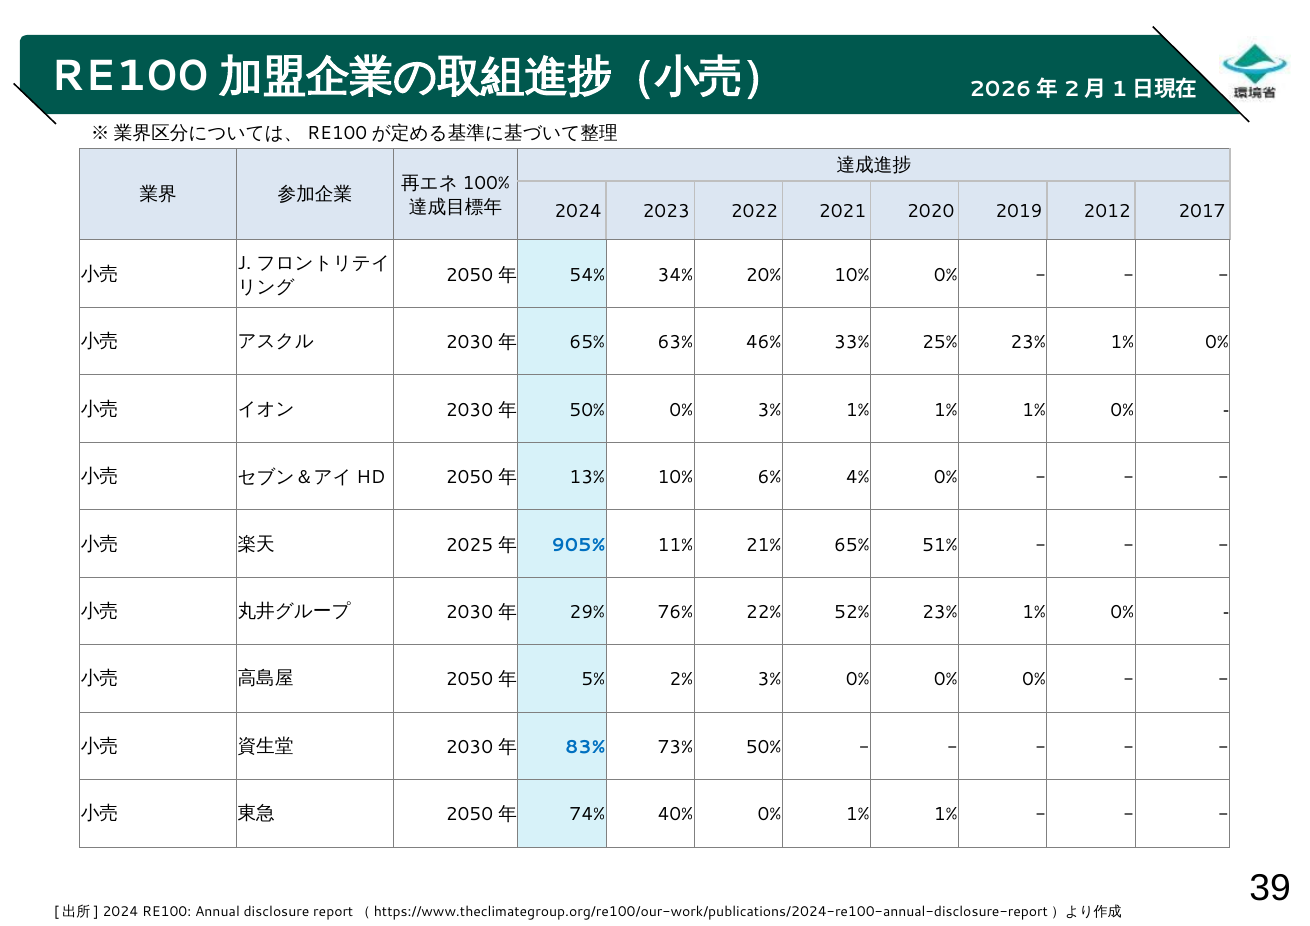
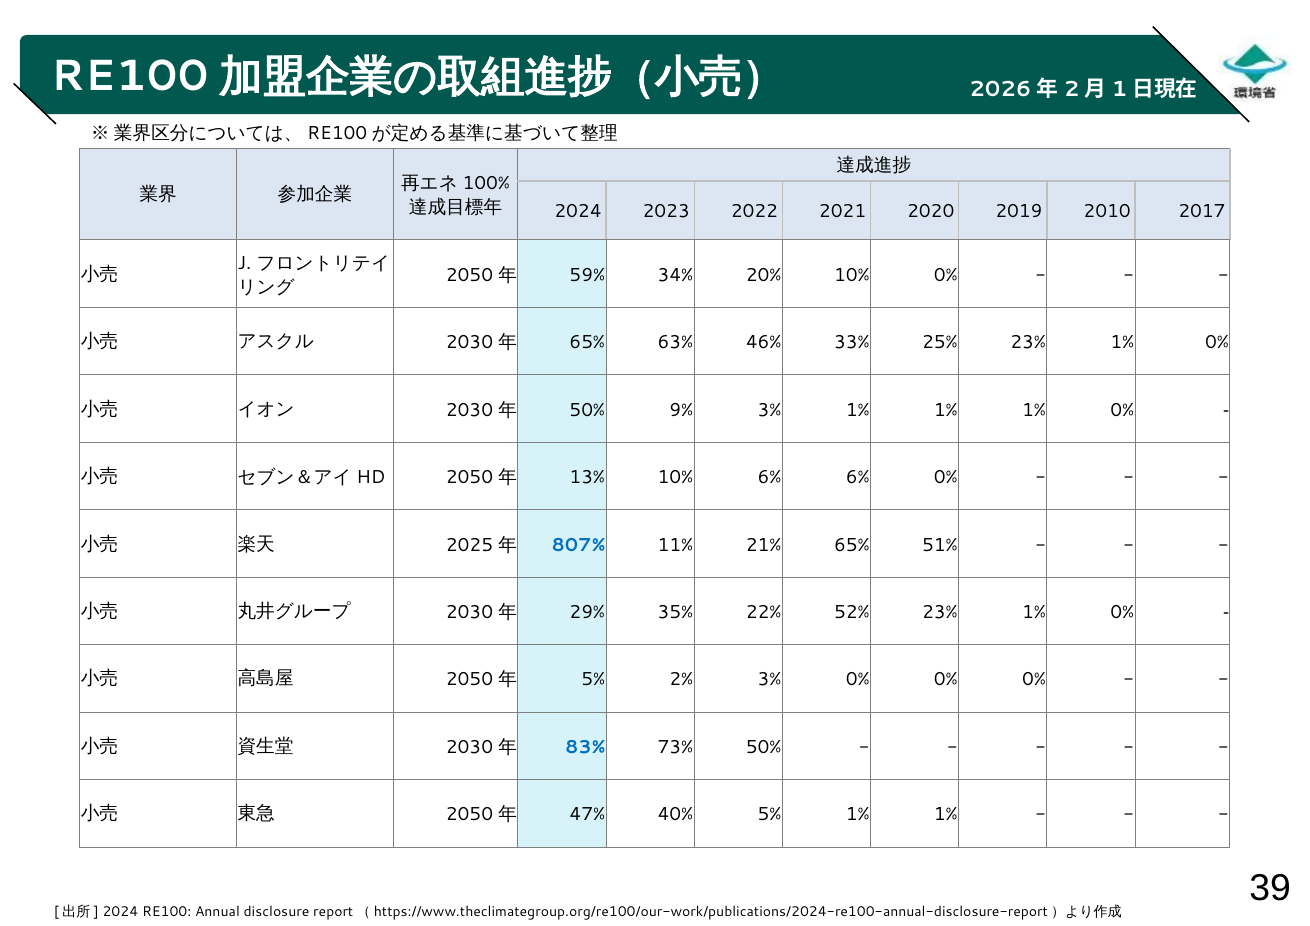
2012: 2012 -> 2010 (1107, 212)
54%: 54% -> 59% (587, 275)
50% 0%: 0% -> 9% (681, 410)
6% 4%: 4% -> 6% (858, 478)
905%: 905% -> 807% (578, 545)
76%: 76% -> 35% (675, 613)
74%: 74% -> 47% (587, 815)
40% 0%: 0% -> 5% (770, 815)
